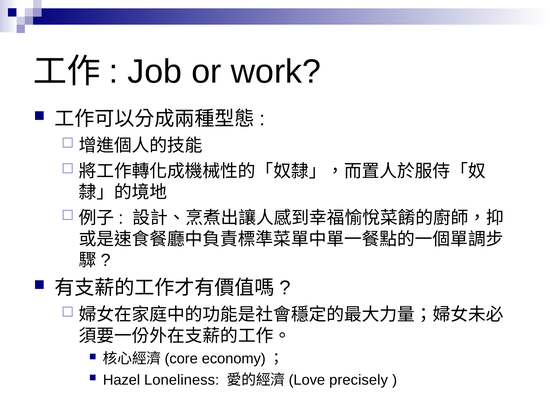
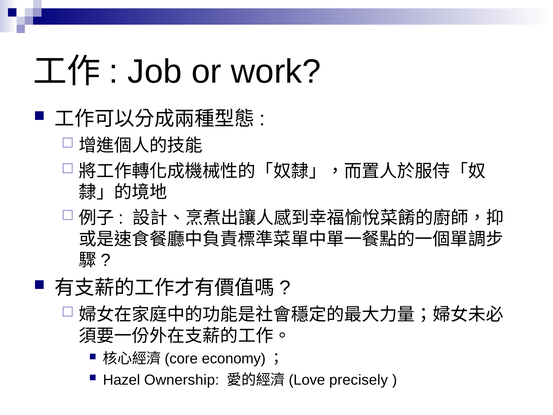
Loneliness: Loneliness -> Ownership (182, 380)
